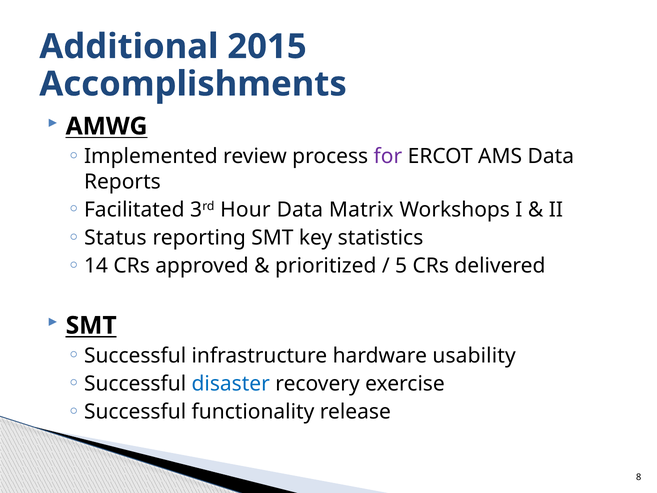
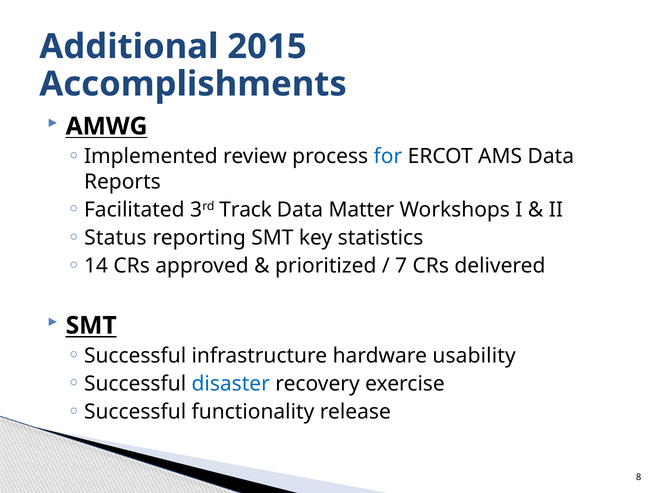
for colour: purple -> blue (388, 156)
Hour: Hour -> Track (246, 210)
Matrix: Matrix -> Matter (361, 210)
5: 5 -> 7 (401, 266)
